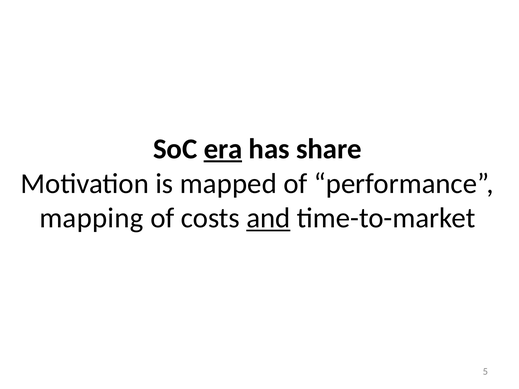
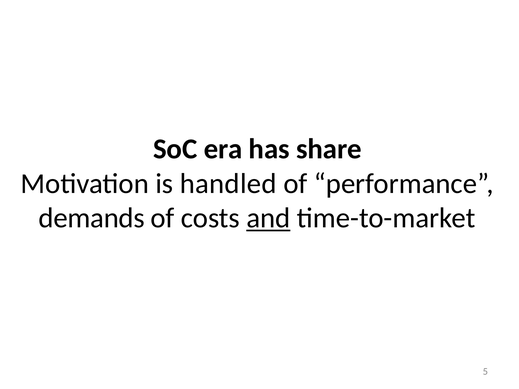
era underline: present -> none (223, 149)
mapped: mapped -> handled (228, 184)
mapping: mapping -> demands (92, 218)
